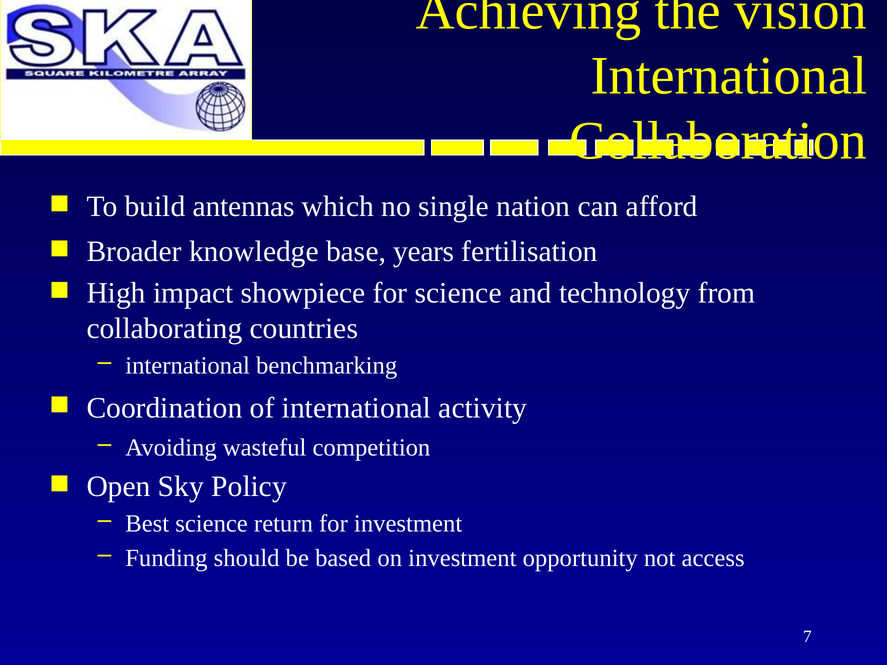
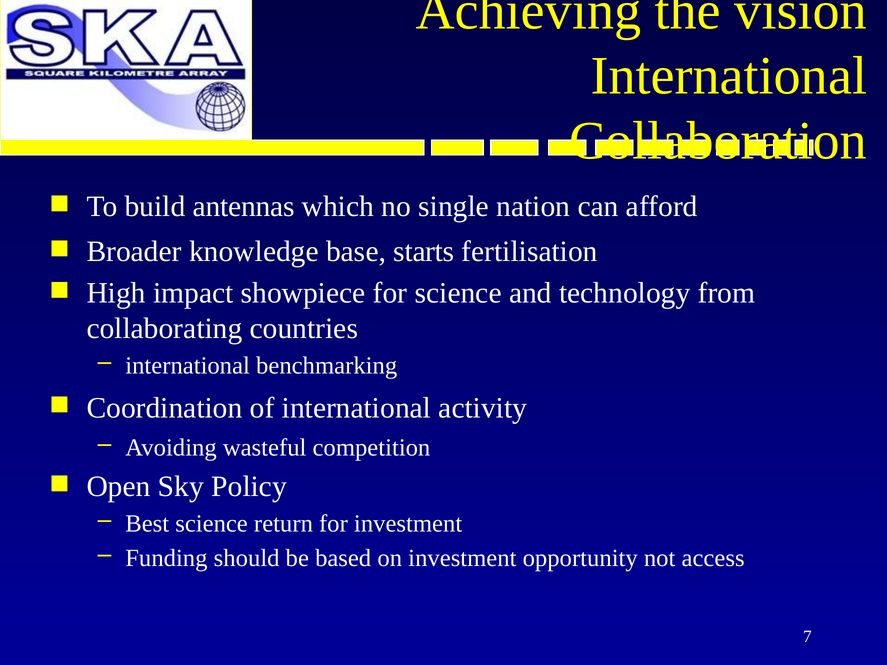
years: years -> starts (424, 252)
